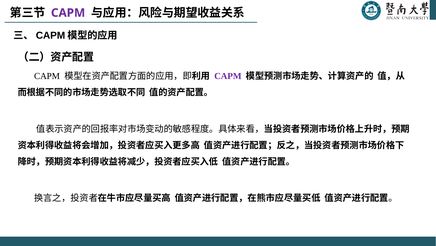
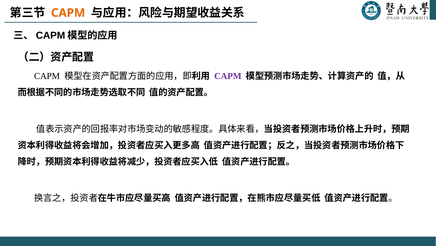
CAPM colour: purple -> orange (68, 13)
